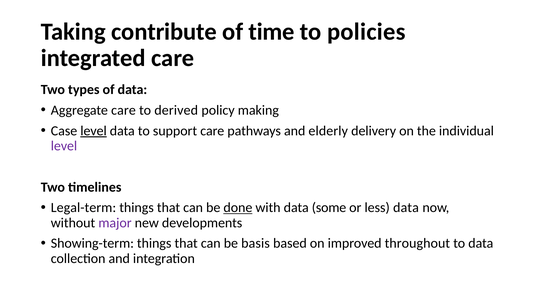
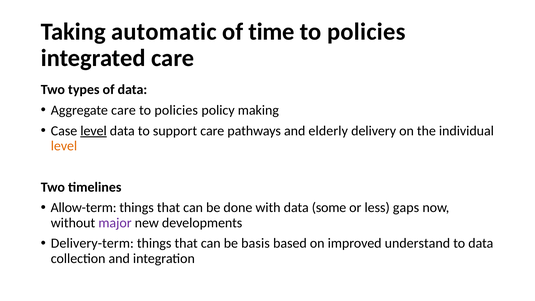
contribute: contribute -> automatic (164, 32)
derived: derived -> policies (176, 110)
level colour: purple -> orange (64, 146)
Legal-term: Legal-term -> Allow-term (84, 208)
done underline: present -> none (238, 208)
less data: data -> gaps (406, 208)
Showing-term: Showing-term -> Delivery-term (92, 243)
throughout: throughout -> understand (417, 243)
